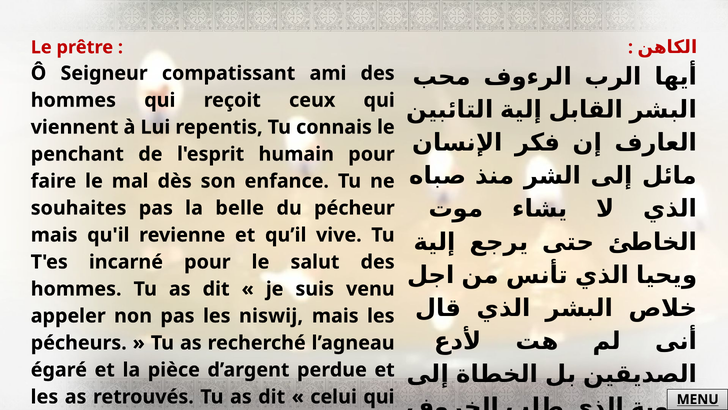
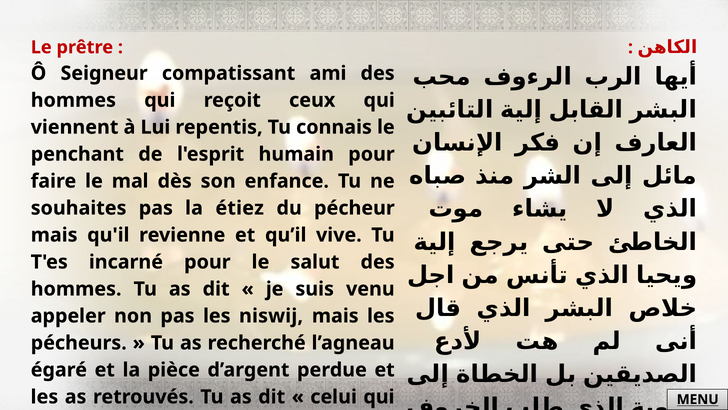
belle: belle -> étiez (240, 208)
